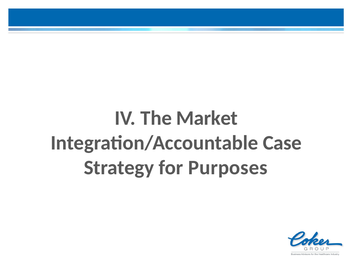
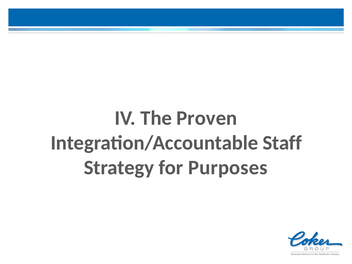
Market: Market -> Proven (207, 118)
Case: Case -> Staff (282, 143)
